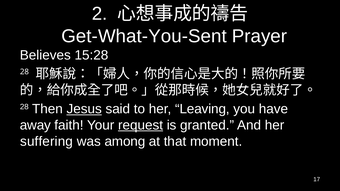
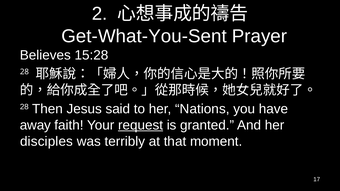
Jesus underline: present -> none (84, 109)
Leaving: Leaving -> Nations (202, 109)
suffering: suffering -> disciples (47, 141)
among: among -> terribly (125, 141)
